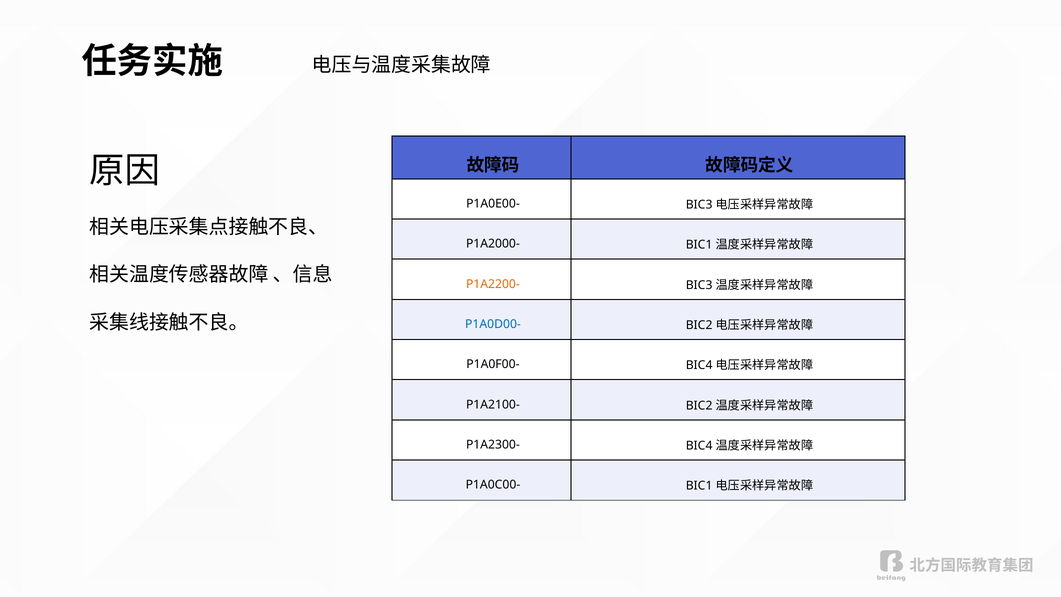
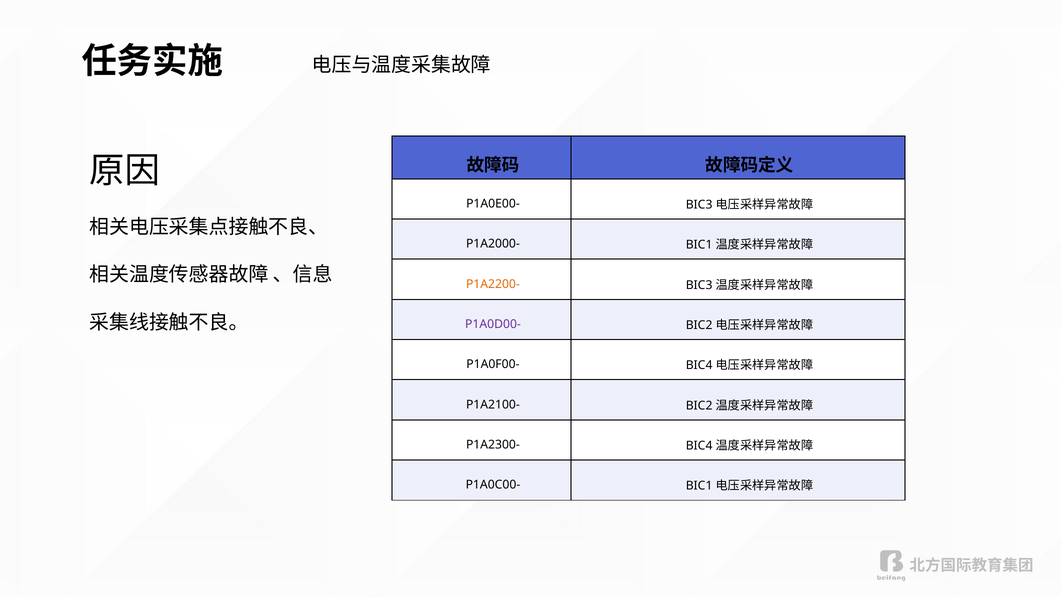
P1A0D00- colour: blue -> purple (493, 324)
